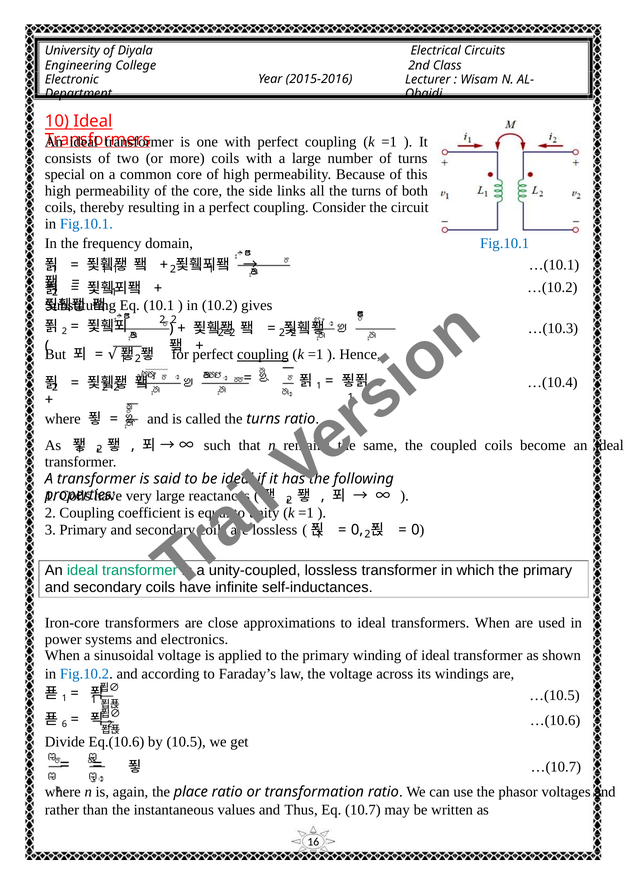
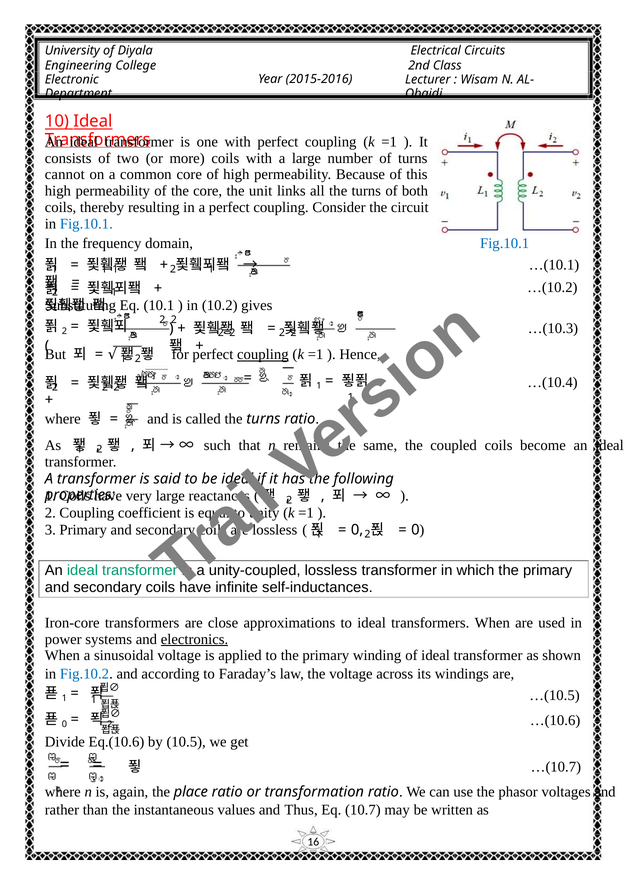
special: special -> cannot (65, 174)
side: side -> unit (261, 191)
electronics underline: none -> present (195, 639)
6: 6 -> 0 (64, 724)
